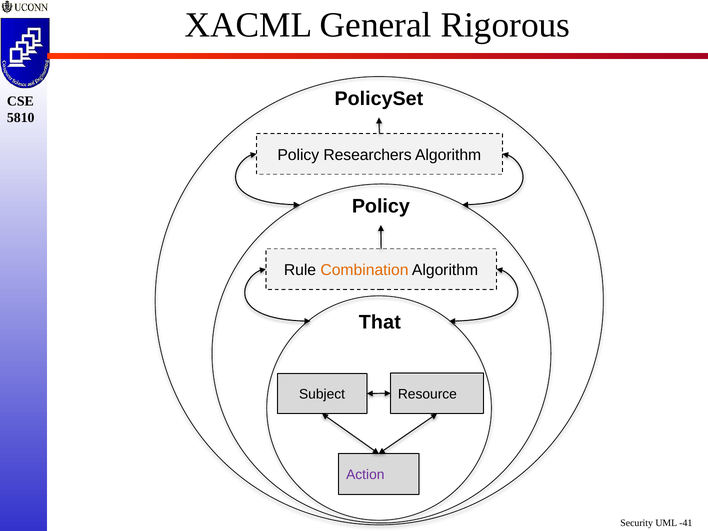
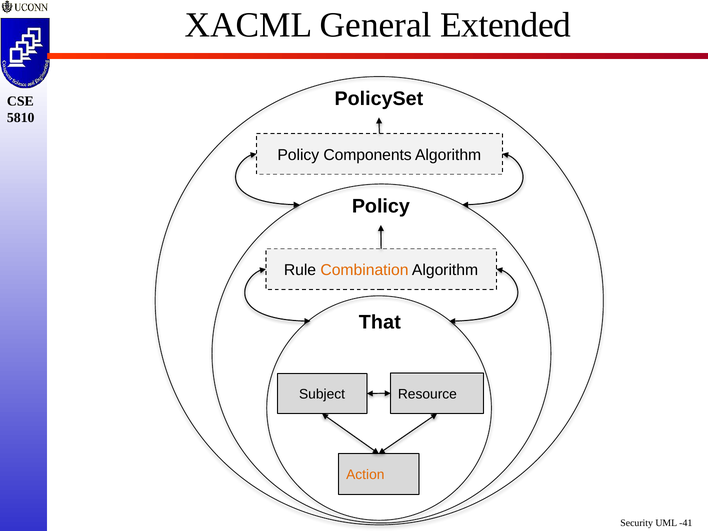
Rigorous: Rigorous -> Extended (506, 25)
Researchers: Researchers -> Components (368, 155)
Action colour: purple -> orange (365, 475)
